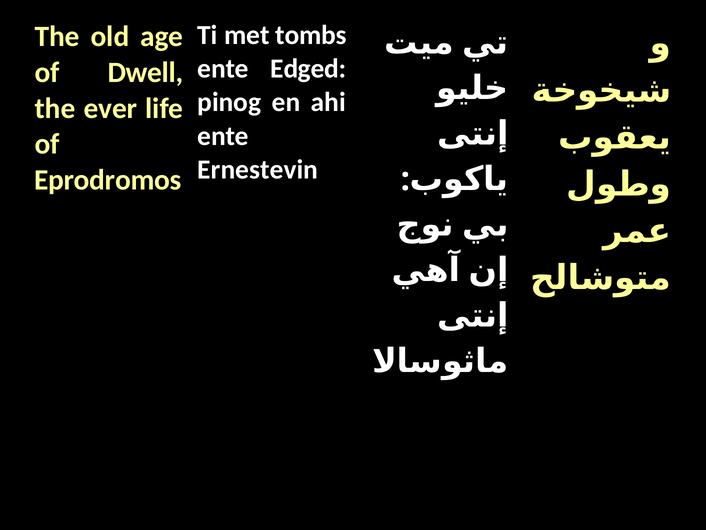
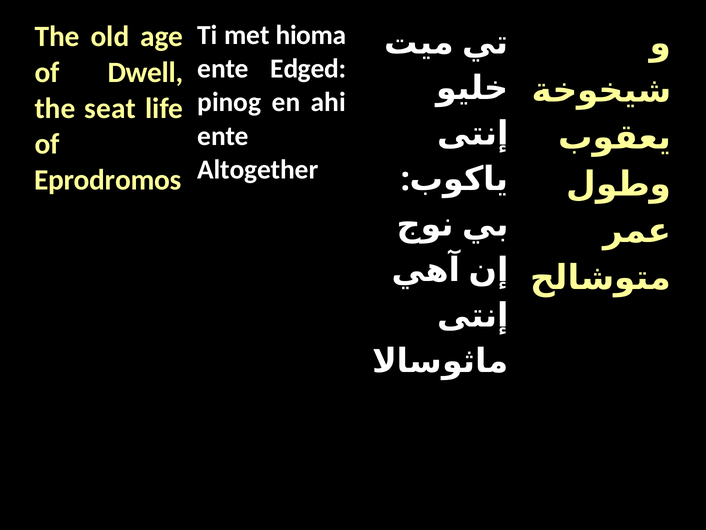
tombs: tombs -> hioma (311, 35)
ever: ever -> seat (110, 108)
Ernestevin: Ernestevin -> Altogether (258, 169)
